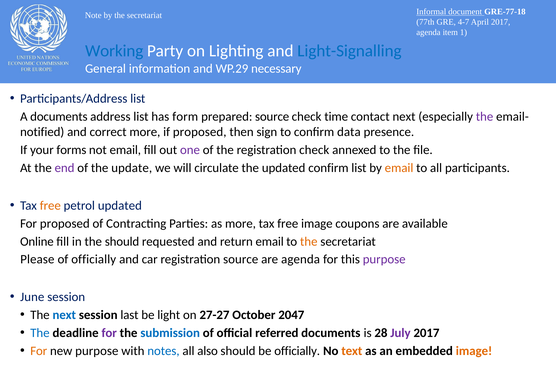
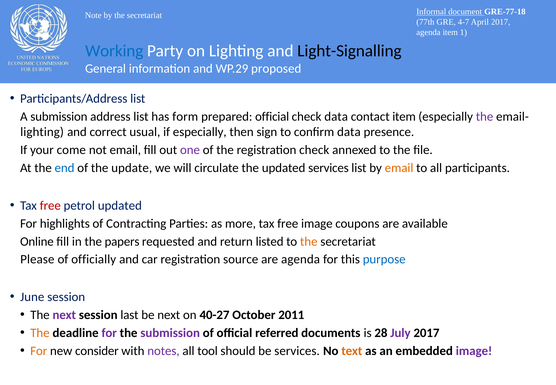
Light-Signalling colour: blue -> black (349, 51)
necessary: necessary -> proposed (276, 69)
A documents: documents -> submission (59, 116)
prepared source: source -> official (272, 116)
check time: time -> data (336, 116)
contact next: next -> item (404, 116)
notified: notified -> lighting (42, 132)
correct more: more -> usual (145, 132)
if proposed: proposed -> especially (200, 132)
forms: forms -> come (71, 150)
end colour: purple -> blue (65, 168)
updated confirm: confirm -> services (328, 168)
free colour: orange -> red (50, 205)
For proposed: proposed -> highlights (65, 223)
the should: should -> papers (122, 241)
return email: email -> listed (270, 241)
purpose colour: purple -> blue (384, 259)
next colour: blue -> purple (64, 315)
be light: light -> next (169, 315)
27-27: 27-27 -> 40-27 (214, 315)
2047: 2047 -> 2011 (291, 315)
The colour: blue -> orange (40, 333)
submission colour: blue -> purple (170, 333)
new purpose: purpose -> consider (97, 351)
notes colour: blue -> purple (163, 351)
also: also -> tool (208, 351)
be officially: officially -> services (297, 351)
image colour: orange -> purple (474, 351)
